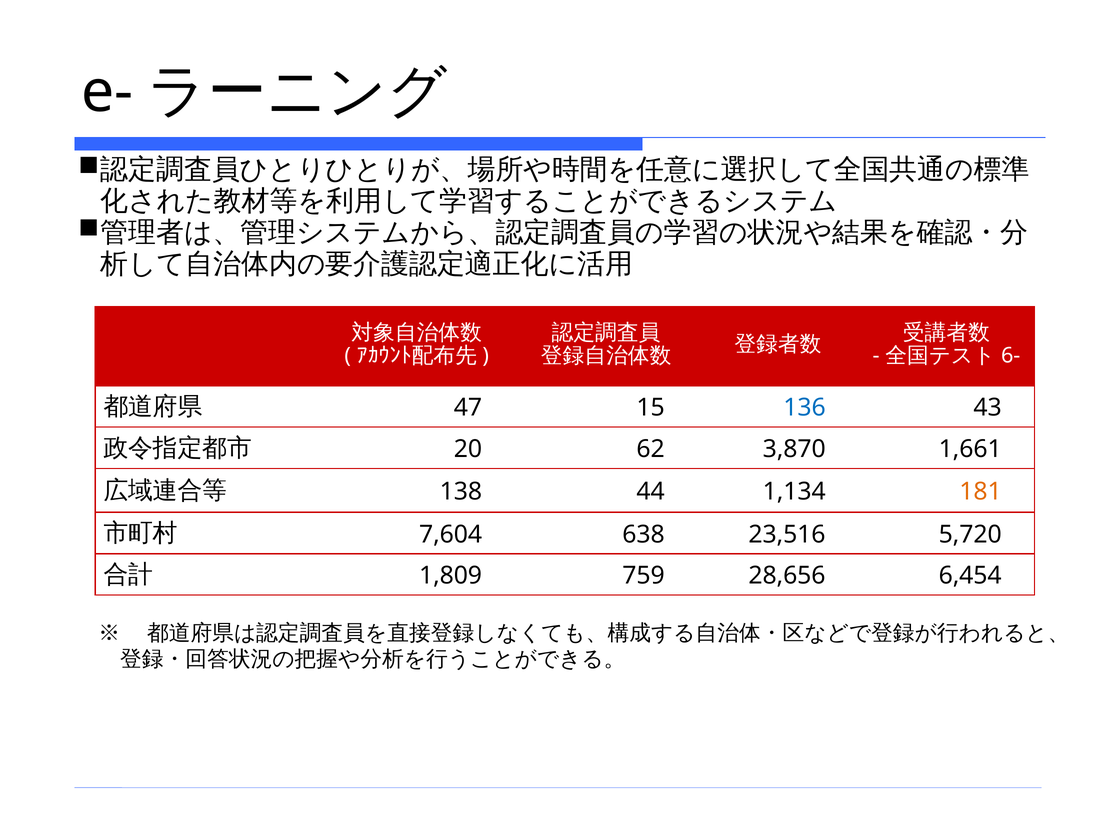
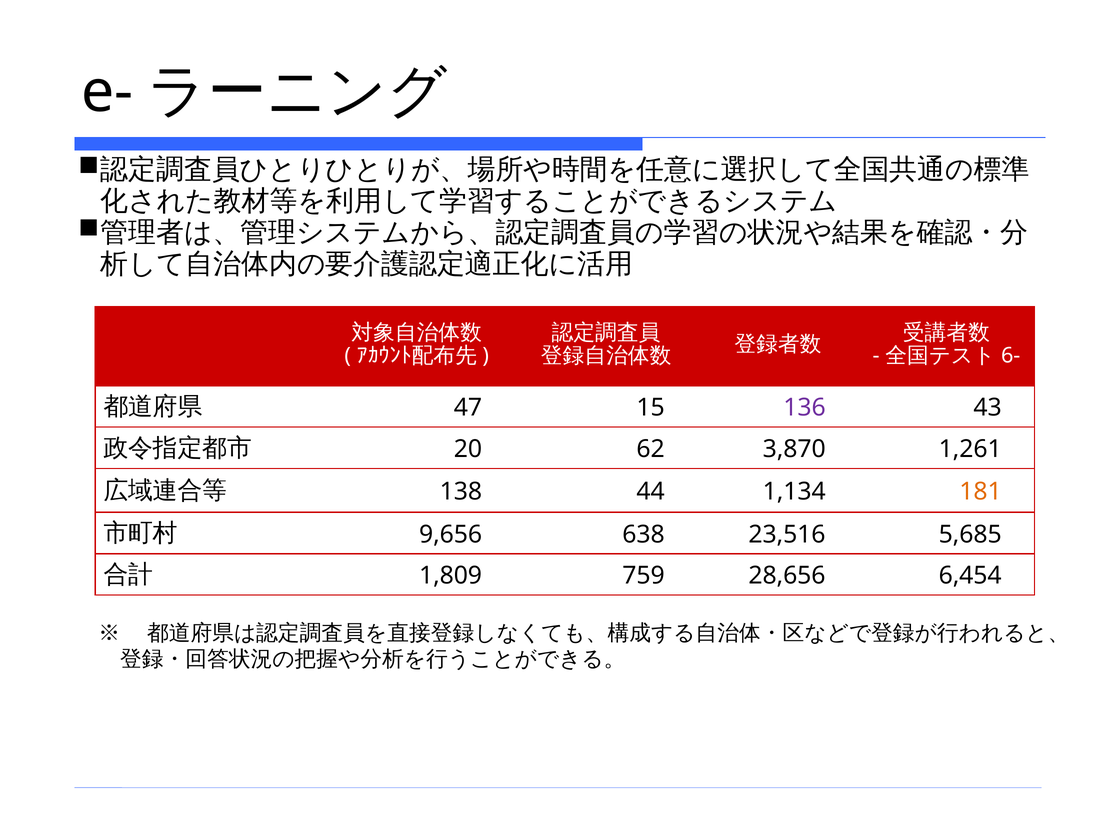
136 colour: blue -> purple (805, 408)
1,661: 1,661 -> 1,261 (970, 449)
7,604: 7,604 -> 9,656 (451, 534)
5,720: 5,720 -> 5,685 (970, 534)
